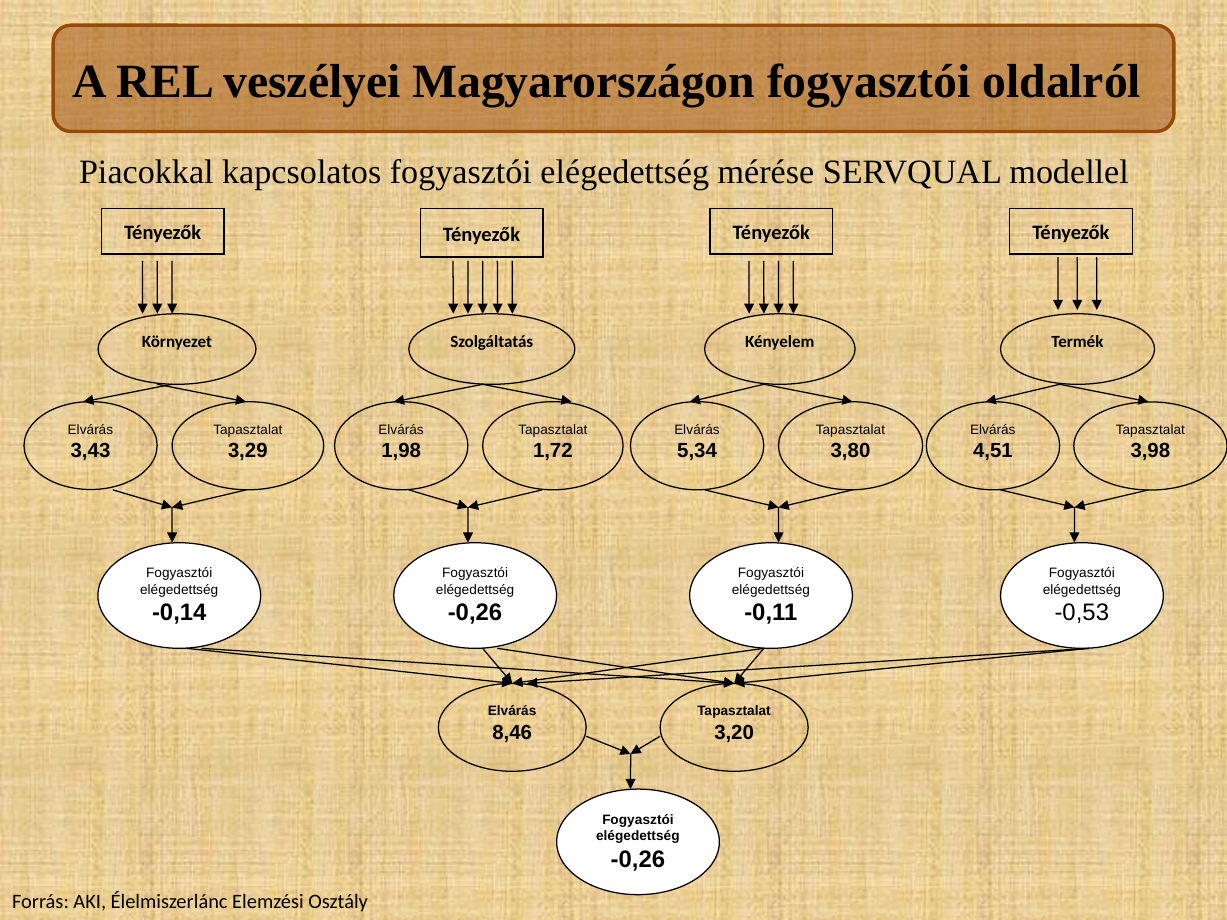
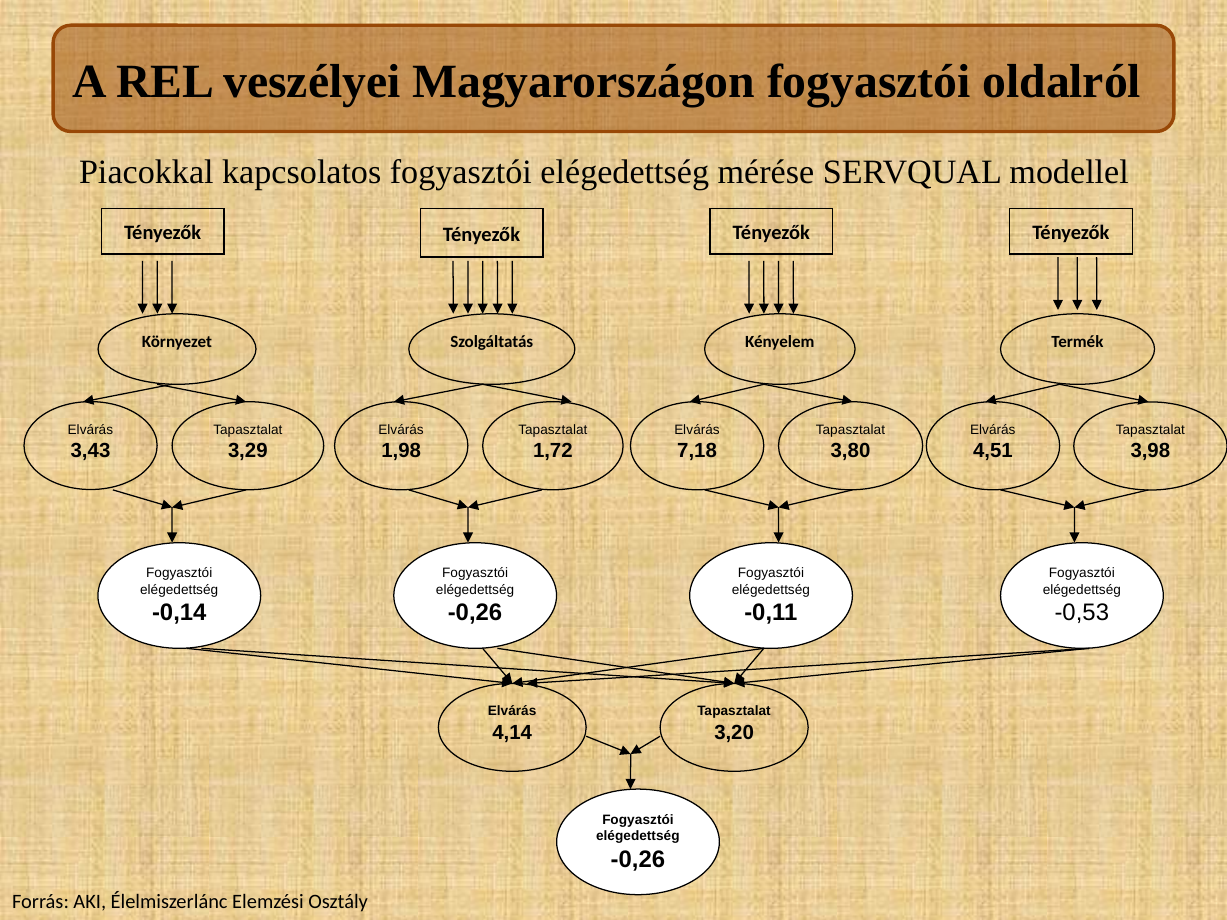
5,34: 5,34 -> 7,18 (697, 451)
8,46: 8,46 -> 4,14 (512, 733)
